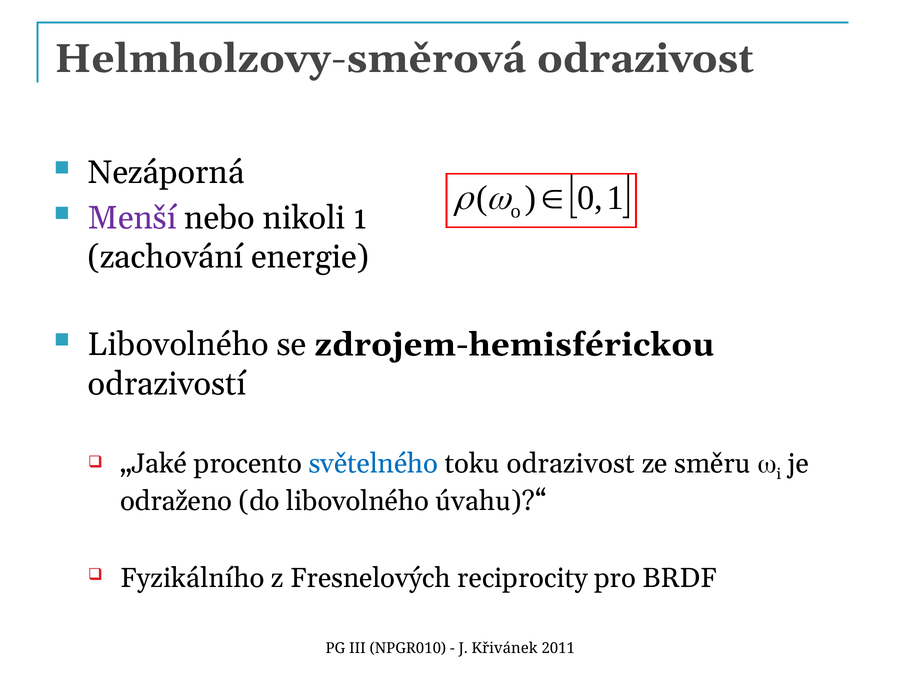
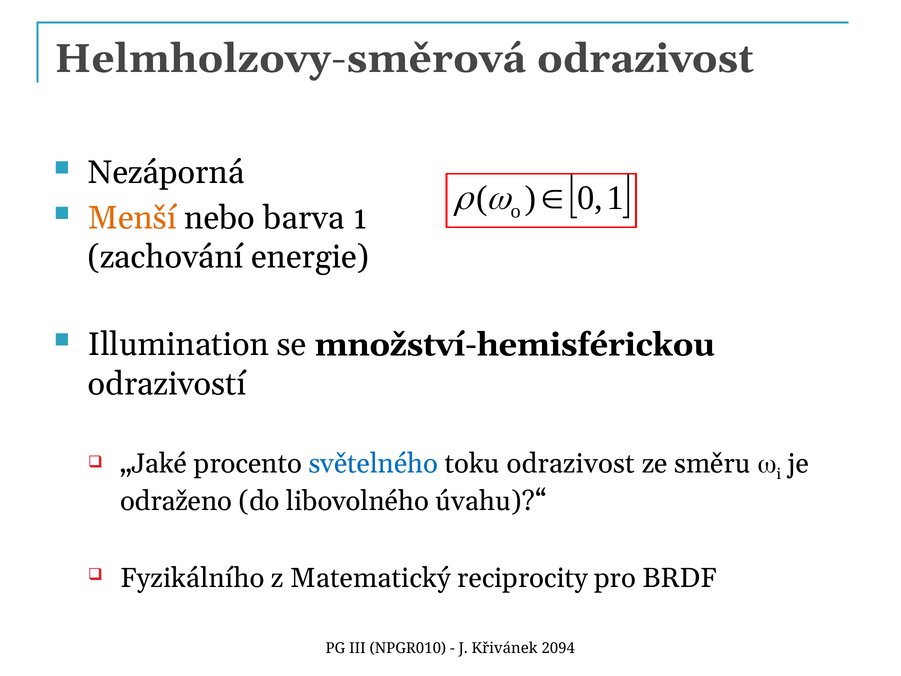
Menší colour: purple -> orange (132, 218)
nikoli: nikoli -> barva (304, 218)
Libovolného: Libovolného -> Illumination (178, 345)
zdrojem-hemisférickou: zdrojem-hemisférickou -> množství-hemisférickou (515, 345)
Fresnelových: Fresnelových -> Matematický (371, 578)
2011: 2011 -> 2094 (558, 648)
